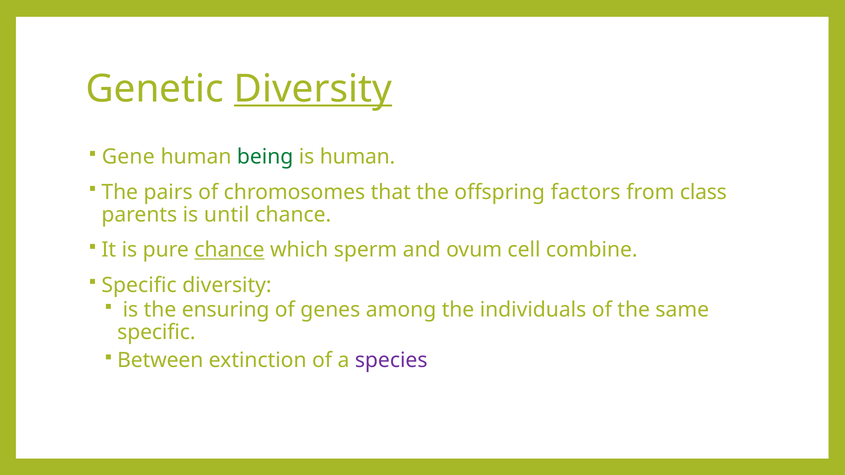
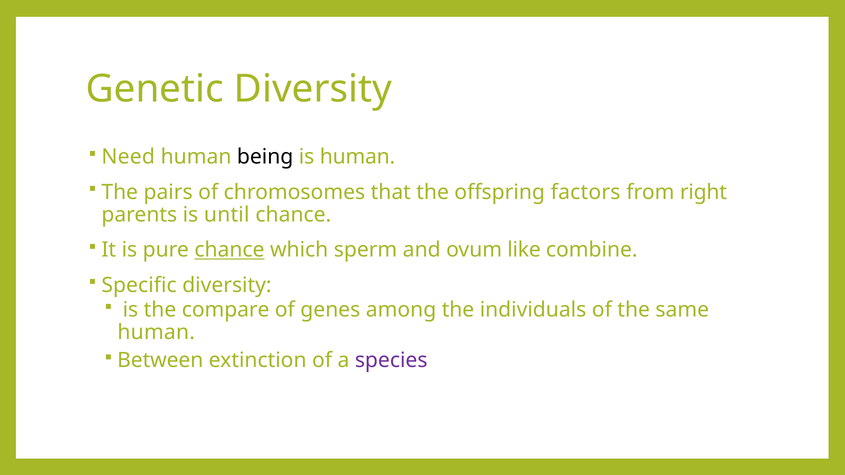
Diversity underline: present -> none (313, 89)
Gene: Gene -> Need (128, 157)
being colour: green -> black (265, 157)
class: class -> right (703, 192)
cell: cell -> like (524, 250)
ensuring: ensuring -> compare (226, 310)
specific: specific -> human (156, 333)
